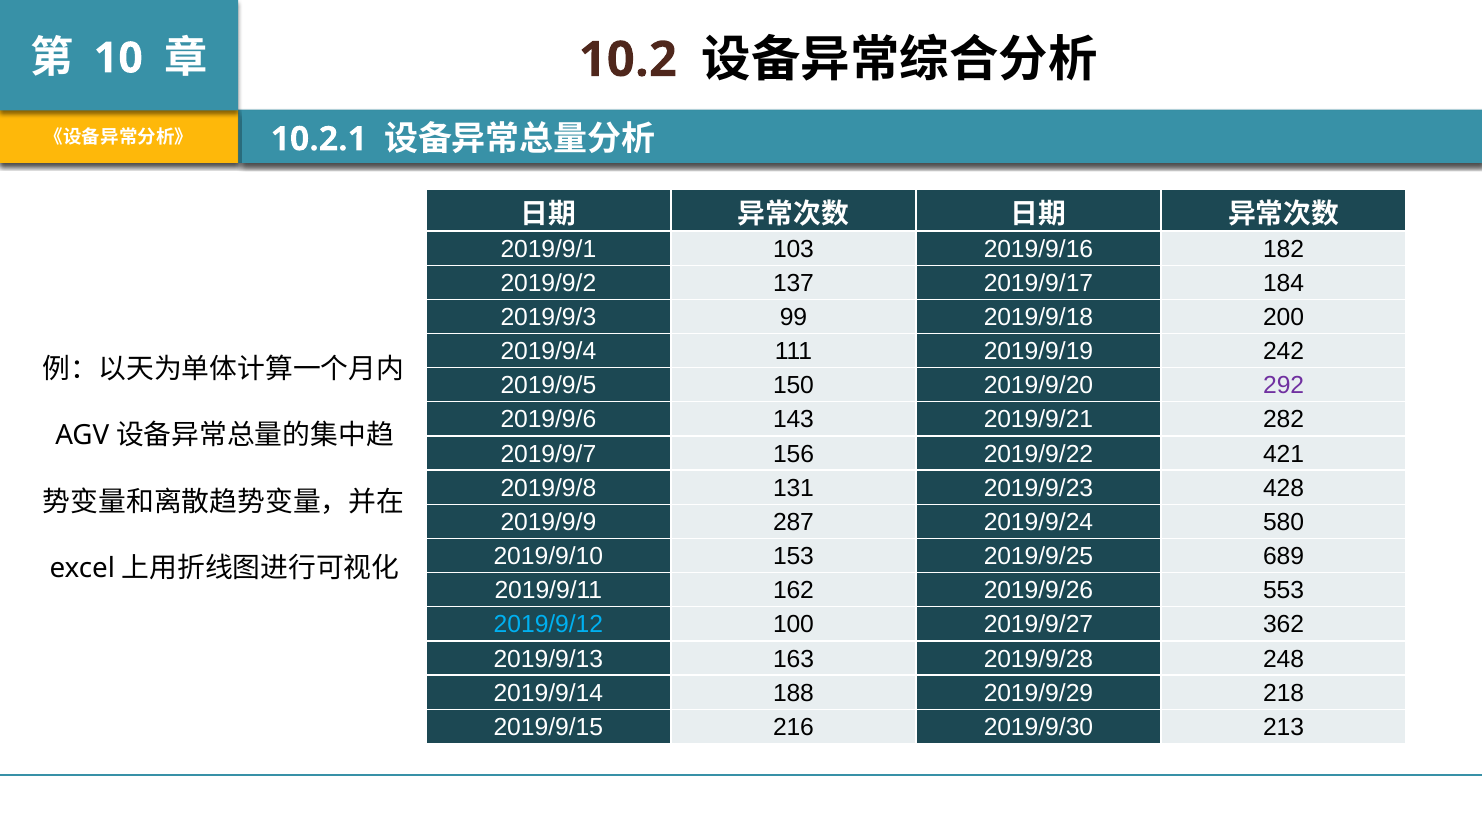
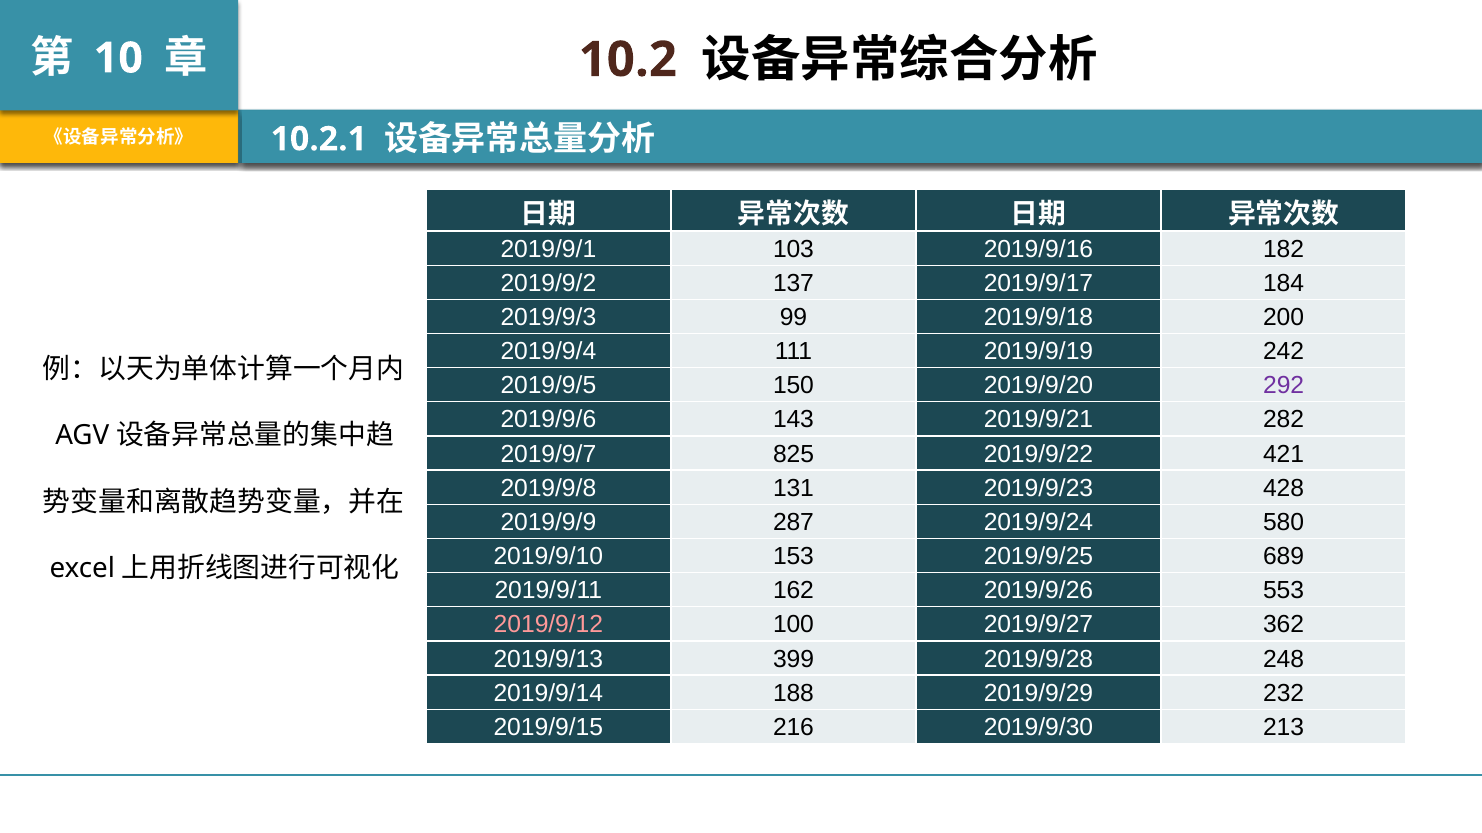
156: 156 -> 825 (794, 454)
2019/9/12 colour: light blue -> pink (548, 625)
163: 163 -> 399 (794, 659)
218: 218 -> 232 (1284, 694)
